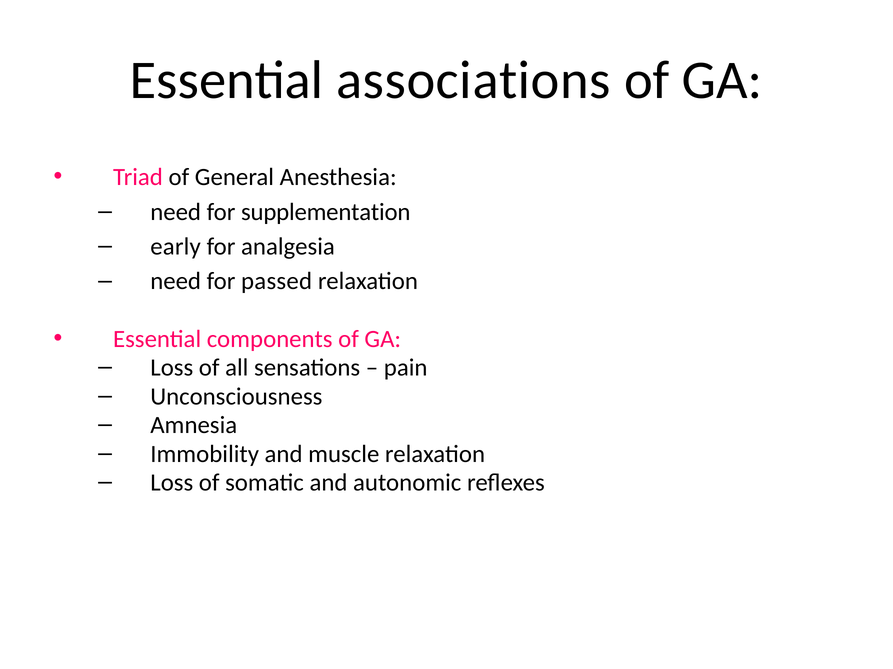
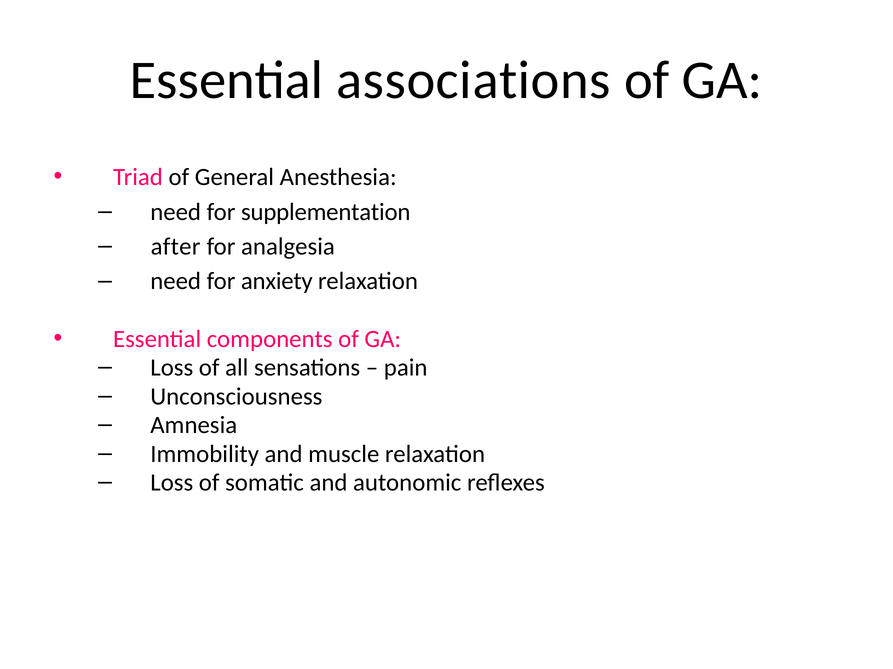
early: early -> after (176, 247)
passed: passed -> anxiety (277, 282)
